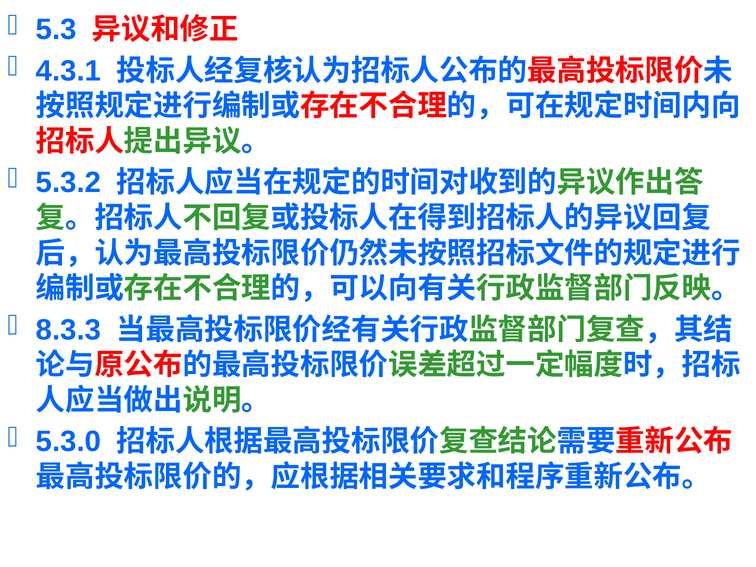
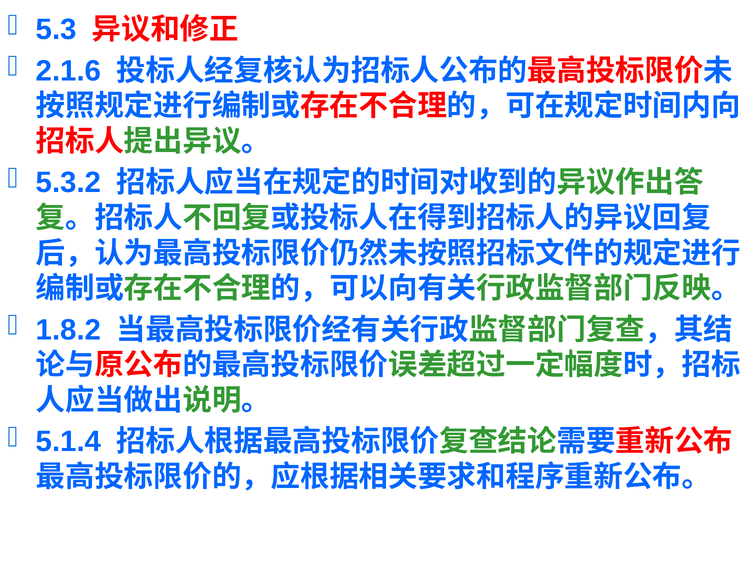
4.3.1: 4.3.1 -> 2.1.6 (69, 71)
8.3.3: 8.3.3 -> 1.8.2 (69, 330)
5.3.0: 5.3.0 -> 5.1.4 (69, 442)
